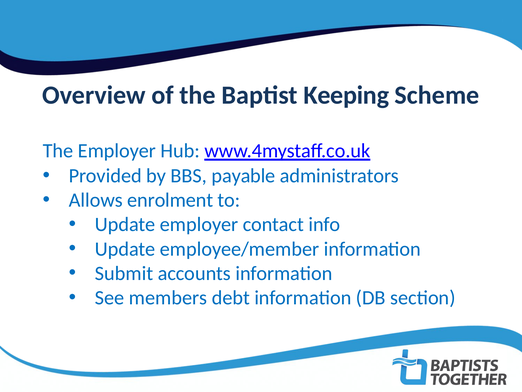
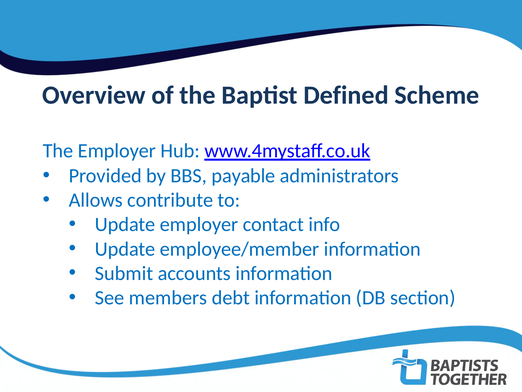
Keeping: Keeping -> Defined (346, 95)
enrolment: enrolment -> contribute (170, 200)
